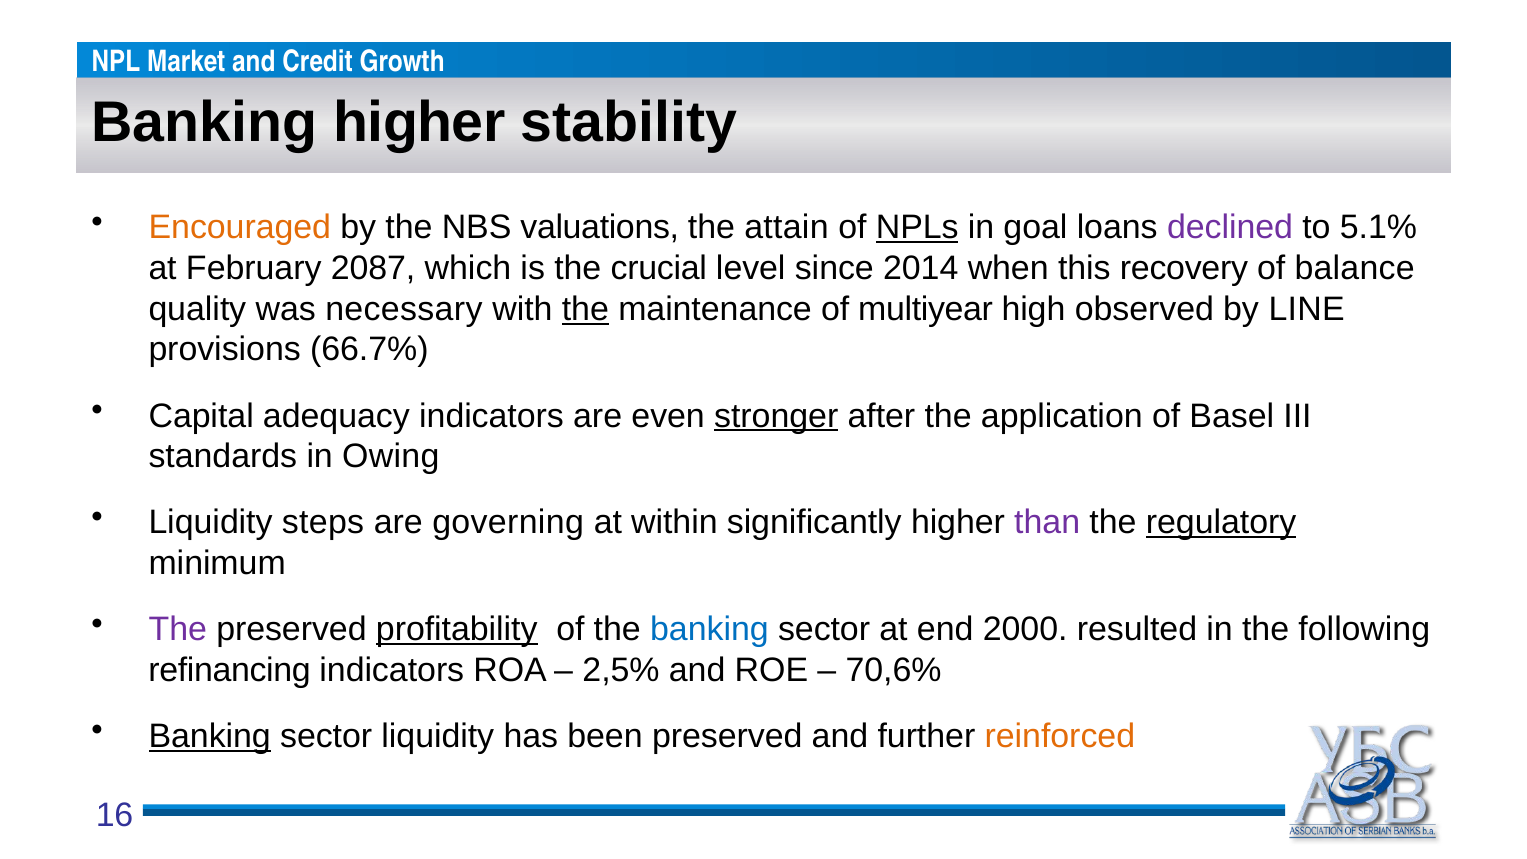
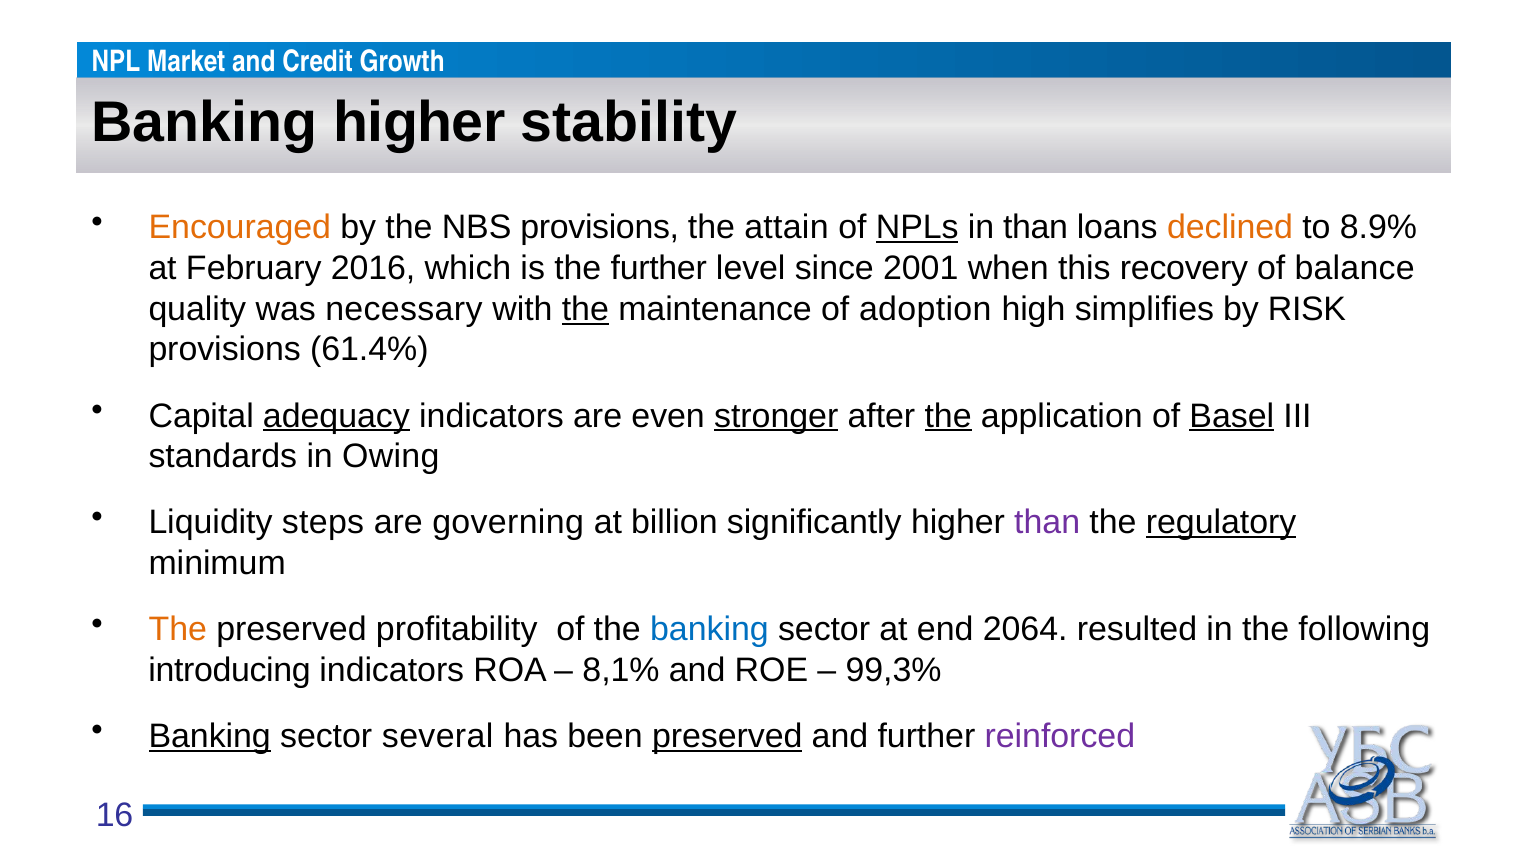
NBS valuations: valuations -> provisions (600, 228)
in goal: goal -> than (1036, 228)
declined colour: purple -> orange (1230, 228)
5.1%: 5.1% -> 8.9% (1378, 228)
2087: 2087 -> 2016 (373, 268)
the crucial: crucial -> further (659, 268)
2014: 2014 -> 2001 (921, 268)
multiyear: multiyear -> adoption (925, 309)
observed: observed -> simplifies (1144, 309)
LINE: LINE -> RISK (1307, 309)
66.7%: 66.7% -> 61.4% (369, 350)
adequacy underline: none -> present (336, 416)
the underline: none -> present (948, 416)
Basel underline: none -> present (1232, 416)
within: within -> billion (674, 523)
The colour: purple -> orange (178, 629)
profitability underline: present -> none (457, 629)
2000: 2000 -> 2064 (1025, 629)
refinancing: refinancing -> introducing (230, 670)
2,5%: 2,5% -> 8,1% (621, 670)
70,6%: 70,6% -> 99,3% (894, 670)
sector liquidity: liquidity -> several (438, 736)
preserved underline: none -> present (727, 736)
reinforced colour: orange -> purple (1060, 736)
